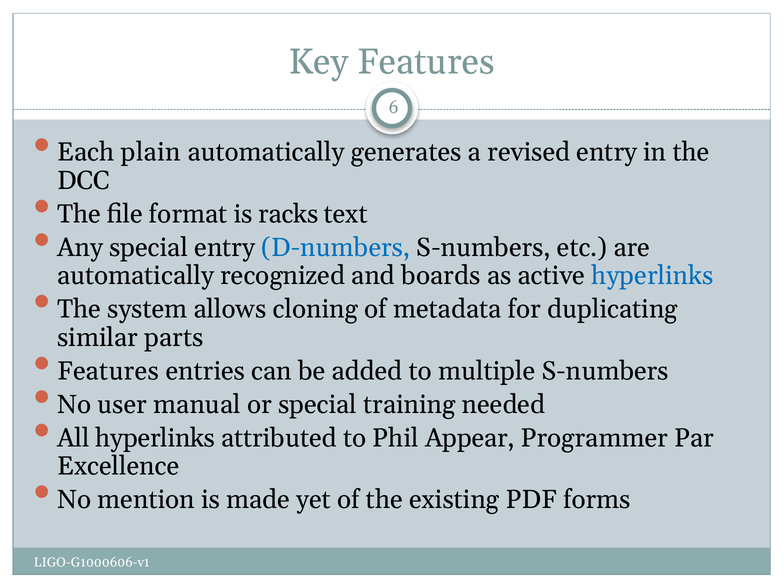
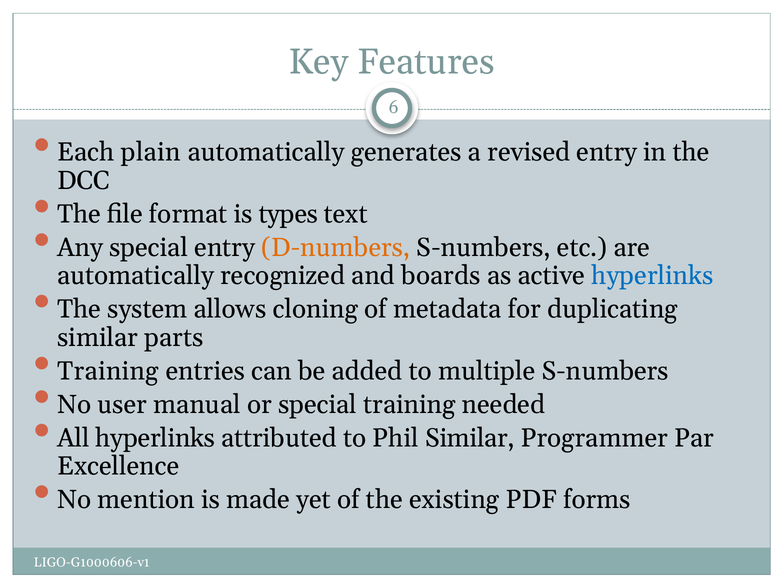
racks: racks -> types (288, 214)
D-numbers colour: blue -> orange (336, 248)
Features: Features -> Training (108, 371)
Phil Appear: Appear -> Similar (470, 438)
